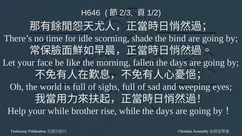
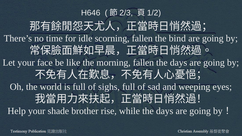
scorning shade: shade -> fallen (142, 38)
your while: while -> shade (58, 111)
